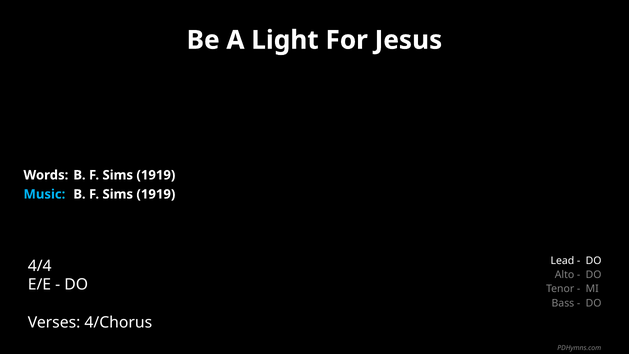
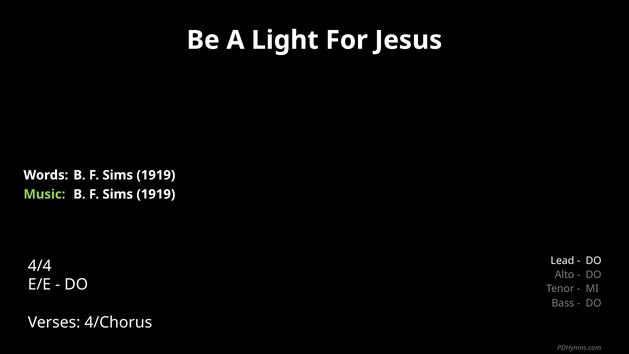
Music colour: light blue -> light green (44, 194)
